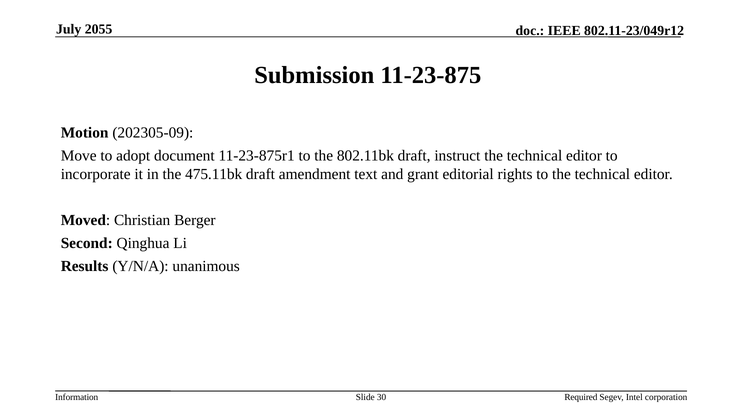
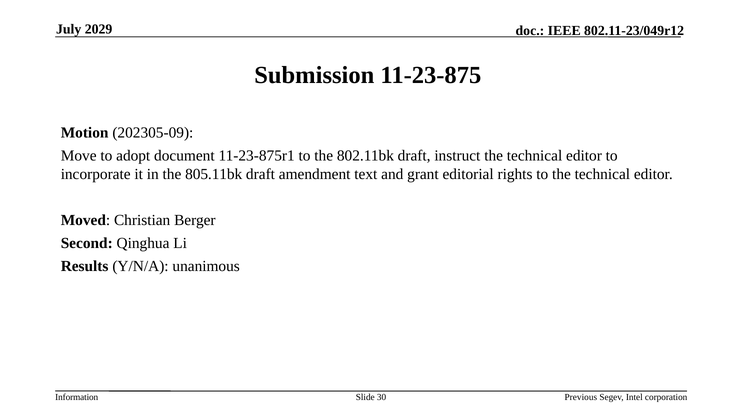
2055: 2055 -> 2029 (99, 29)
475.11bk: 475.11bk -> 805.11bk (214, 174)
Required: Required -> Previous (581, 397)
